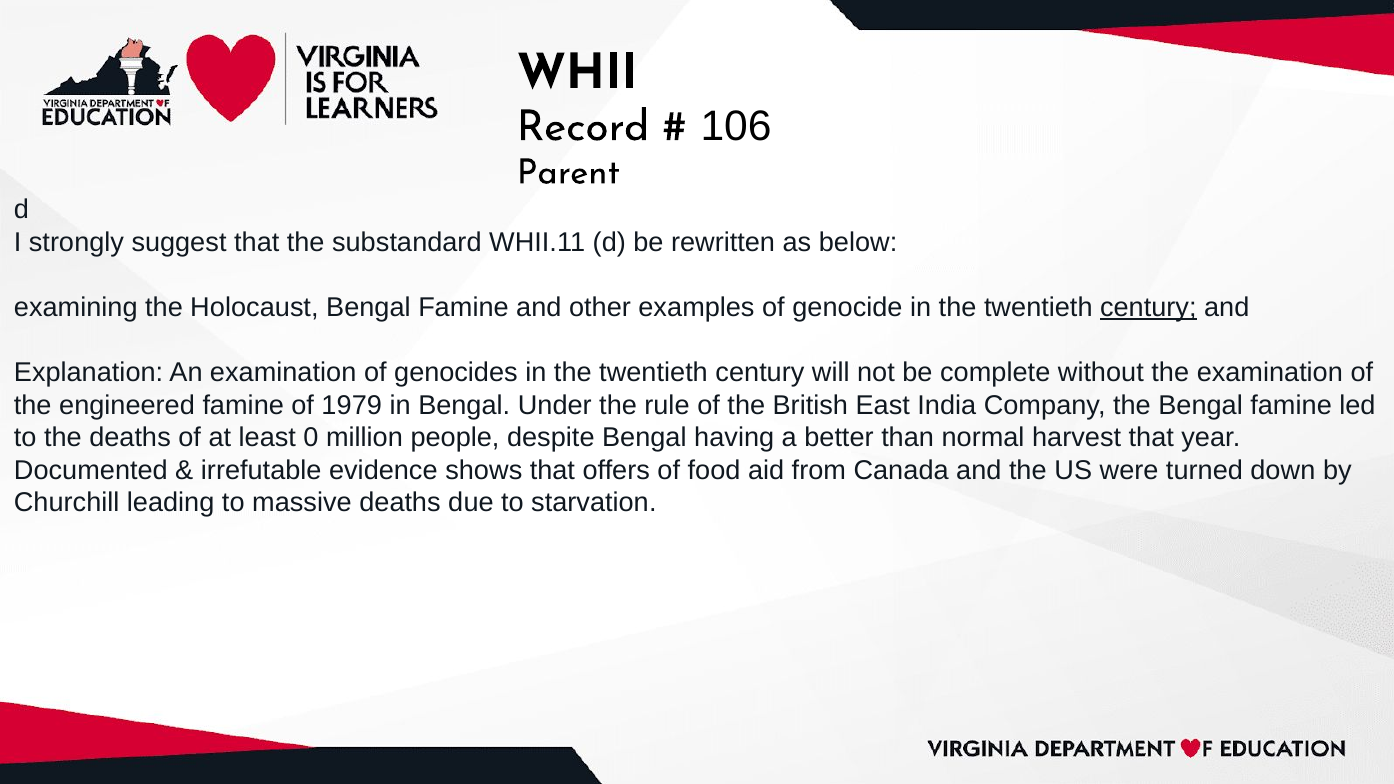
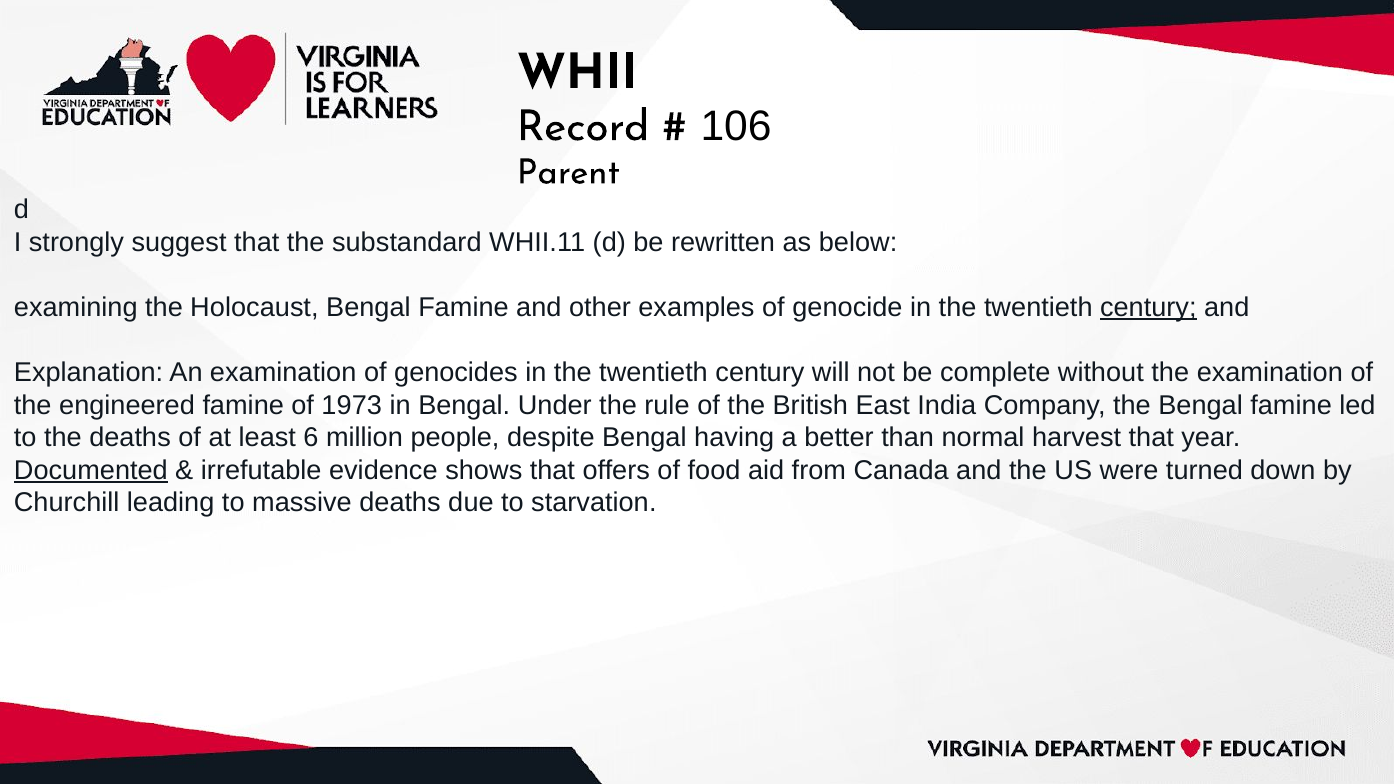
1979: 1979 -> 1973 (352, 405)
0: 0 -> 6 (311, 438)
Documented underline: none -> present (91, 470)
